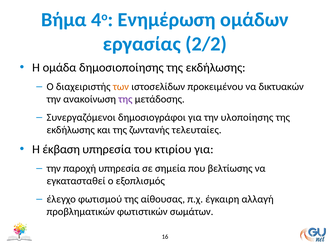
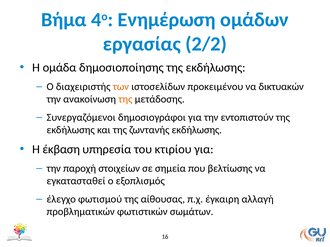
της colour: purple -> orange (125, 99)
υλοποίησης: υλοποίησης -> εντοπιστούν (247, 118)
ζωντανής τελευταίες: τελευταίες -> εκδήλωσης (197, 130)
παροχή υπηρεσία: υπηρεσία -> στοιχείων (119, 169)
